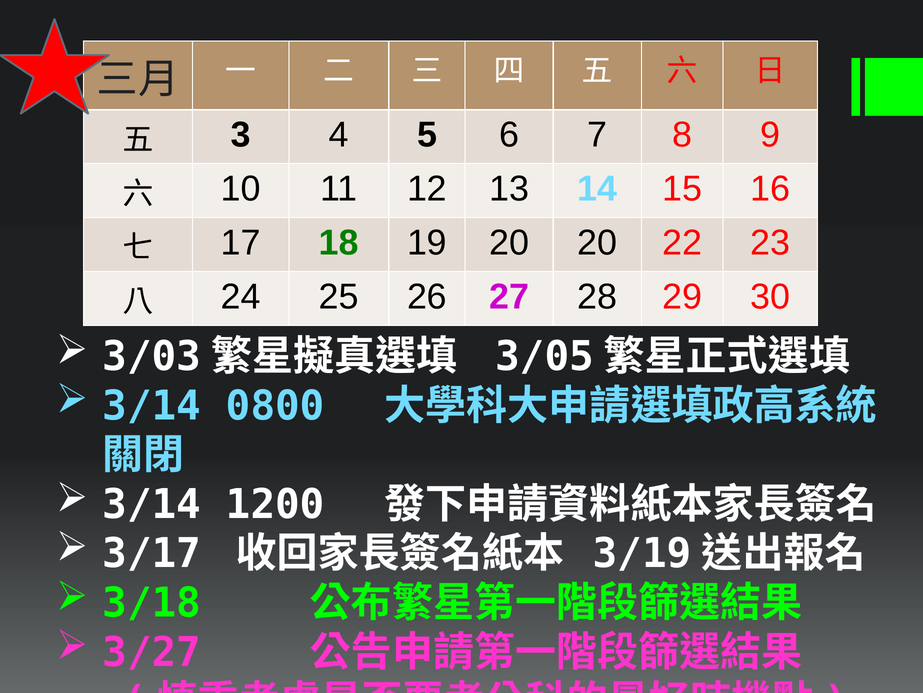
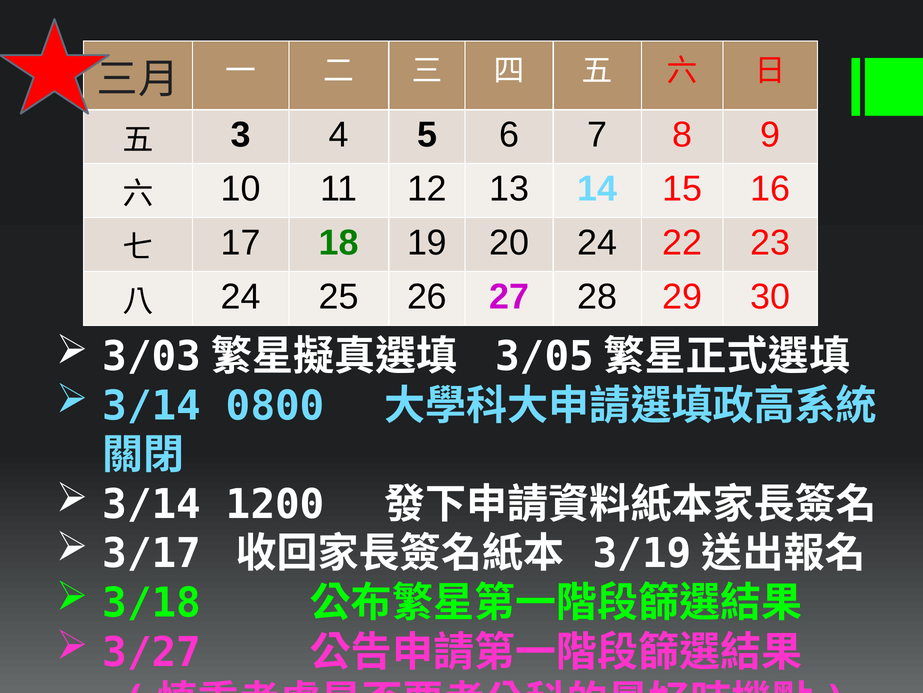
20 20: 20 -> 24 (597, 243)
